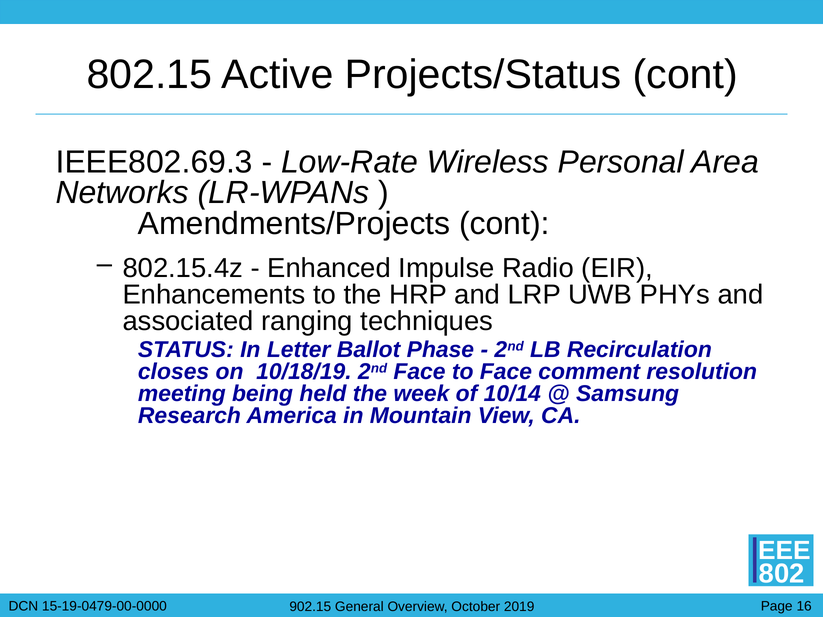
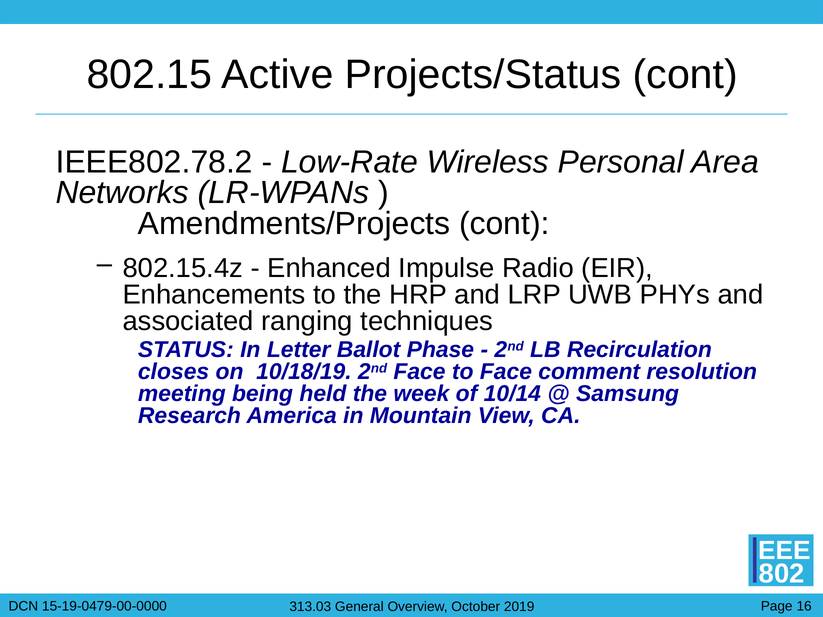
IEEE802.69.3: IEEE802.69.3 -> IEEE802.78.2 (154, 162)
902.15: 902.15 -> 313.03 (310, 607)
